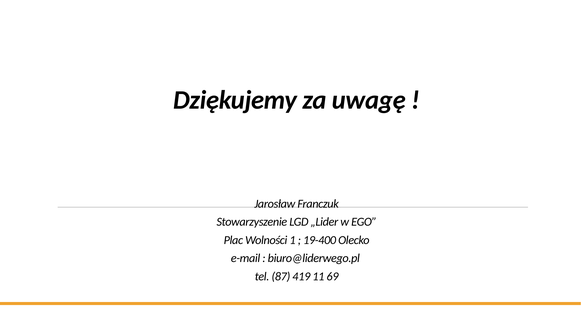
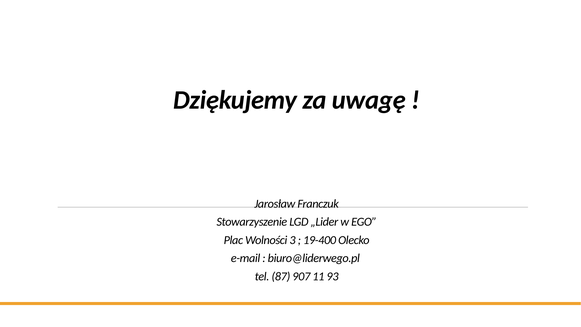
1: 1 -> 3 (293, 240)
419: 419 -> 907 (301, 276)
69: 69 -> 93 (333, 276)
